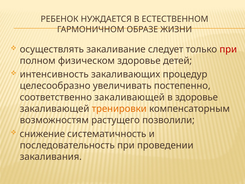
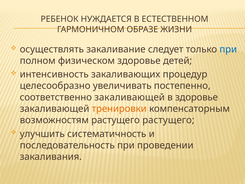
при colour: red -> blue (228, 49)
растущего позволили: позволили -> растущего (168, 120)
снижение: снижение -> улучшить (42, 134)
